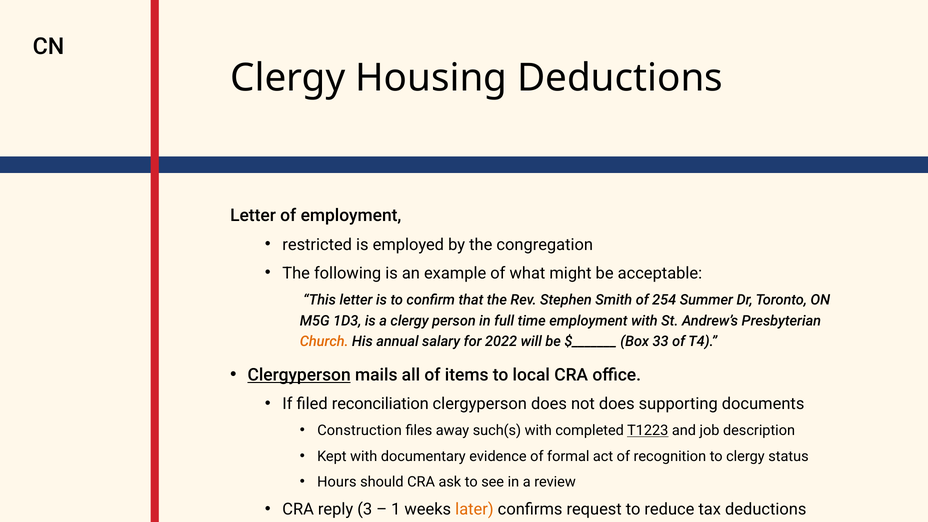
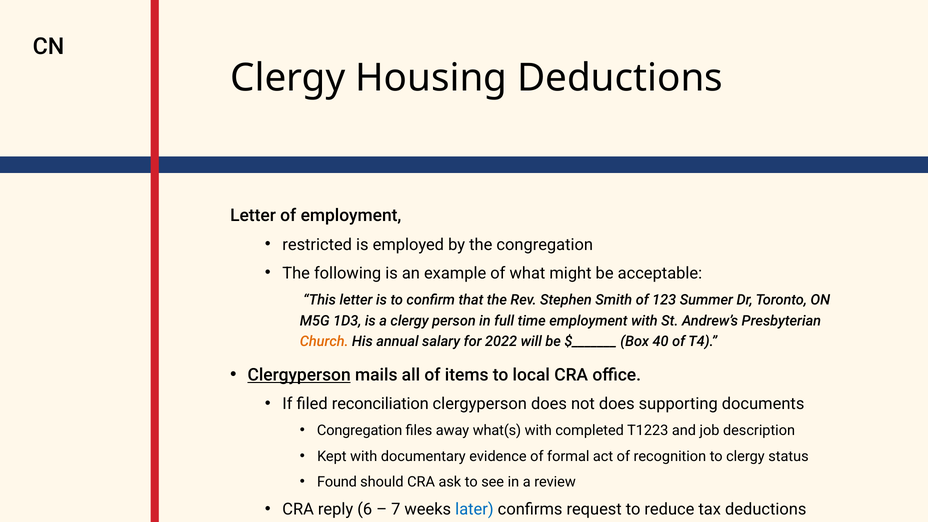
254: 254 -> 123 (664, 300)
33: 33 -> 40 (661, 342)
Construction: Construction -> Congregation (360, 431)
such(s: such(s -> what(s (497, 431)
T1223 underline: present -> none (648, 431)
Hours: Hours -> Found (337, 482)
3: 3 -> 6 (365, 509)
1: 1 -> 7 (396, 509)
later colour: orange -> blue (474, 509)
